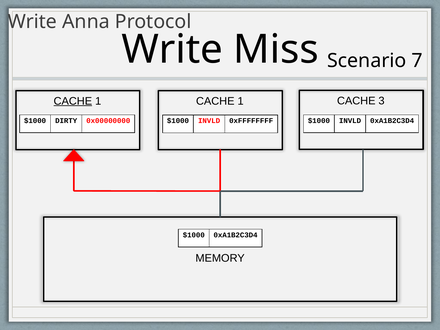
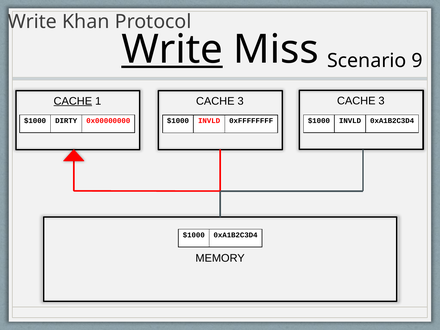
Anna: Anna -> Khan (86, 22)
Write underline: none -> present (172, 50)
7: 7 -> 9 (417, 61)
1 CACHE 1: 1 -> 3 (241, 101)
